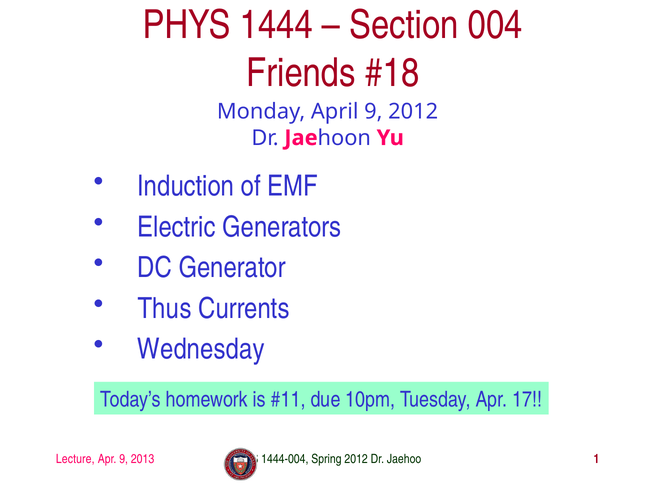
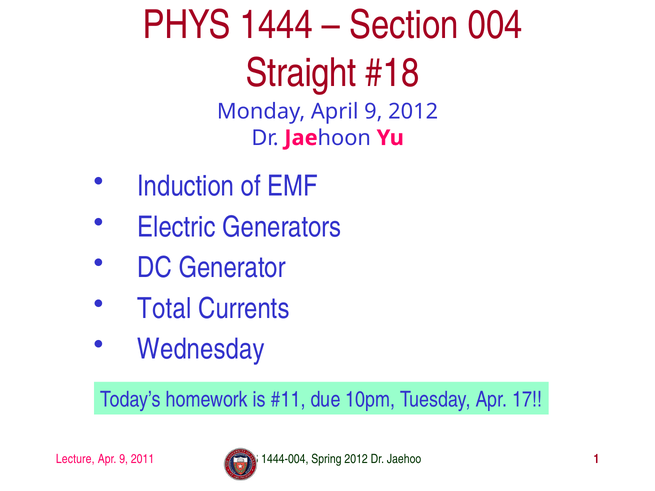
Friends: Friends -> Straight (301, 73)
Thus: Thus -> Total (165, 309)
2013: 2013 -> 2011 (143, 459)
